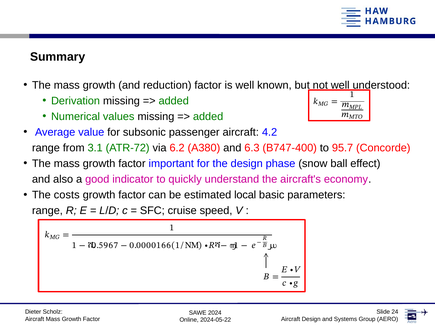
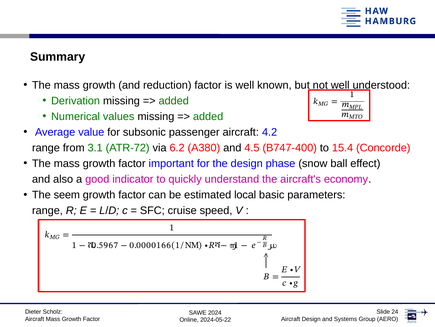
6.3: 6.3 -> 4.5 (252, 148)
95.7: 95.7 -> 15.4 (343, 148)
costs: costs -> seem (67, 195)
